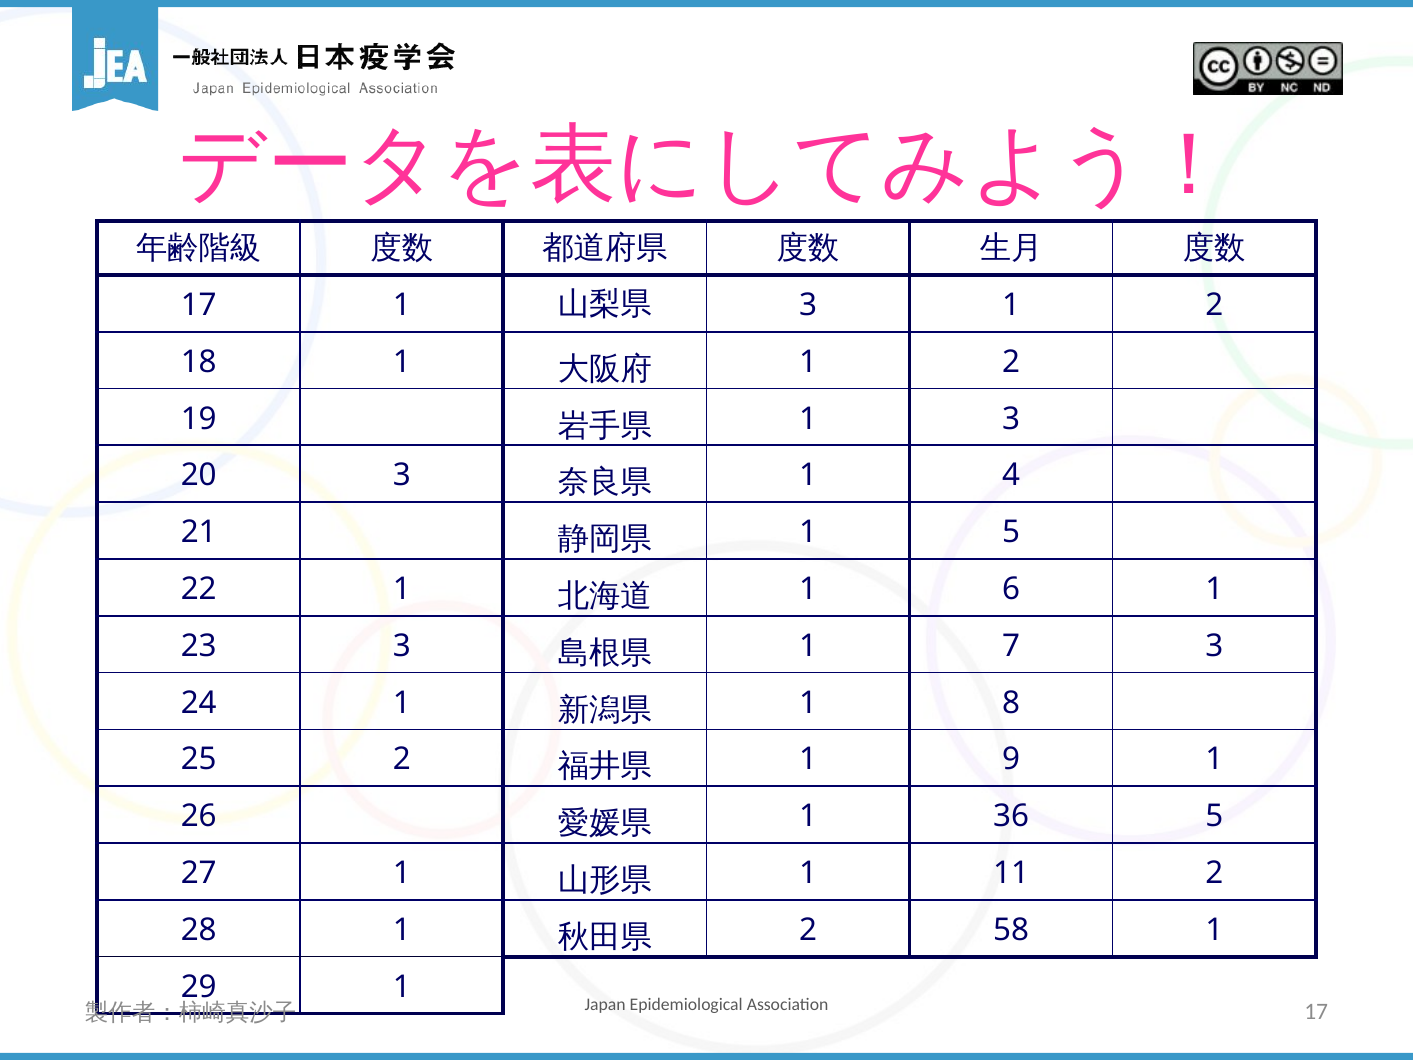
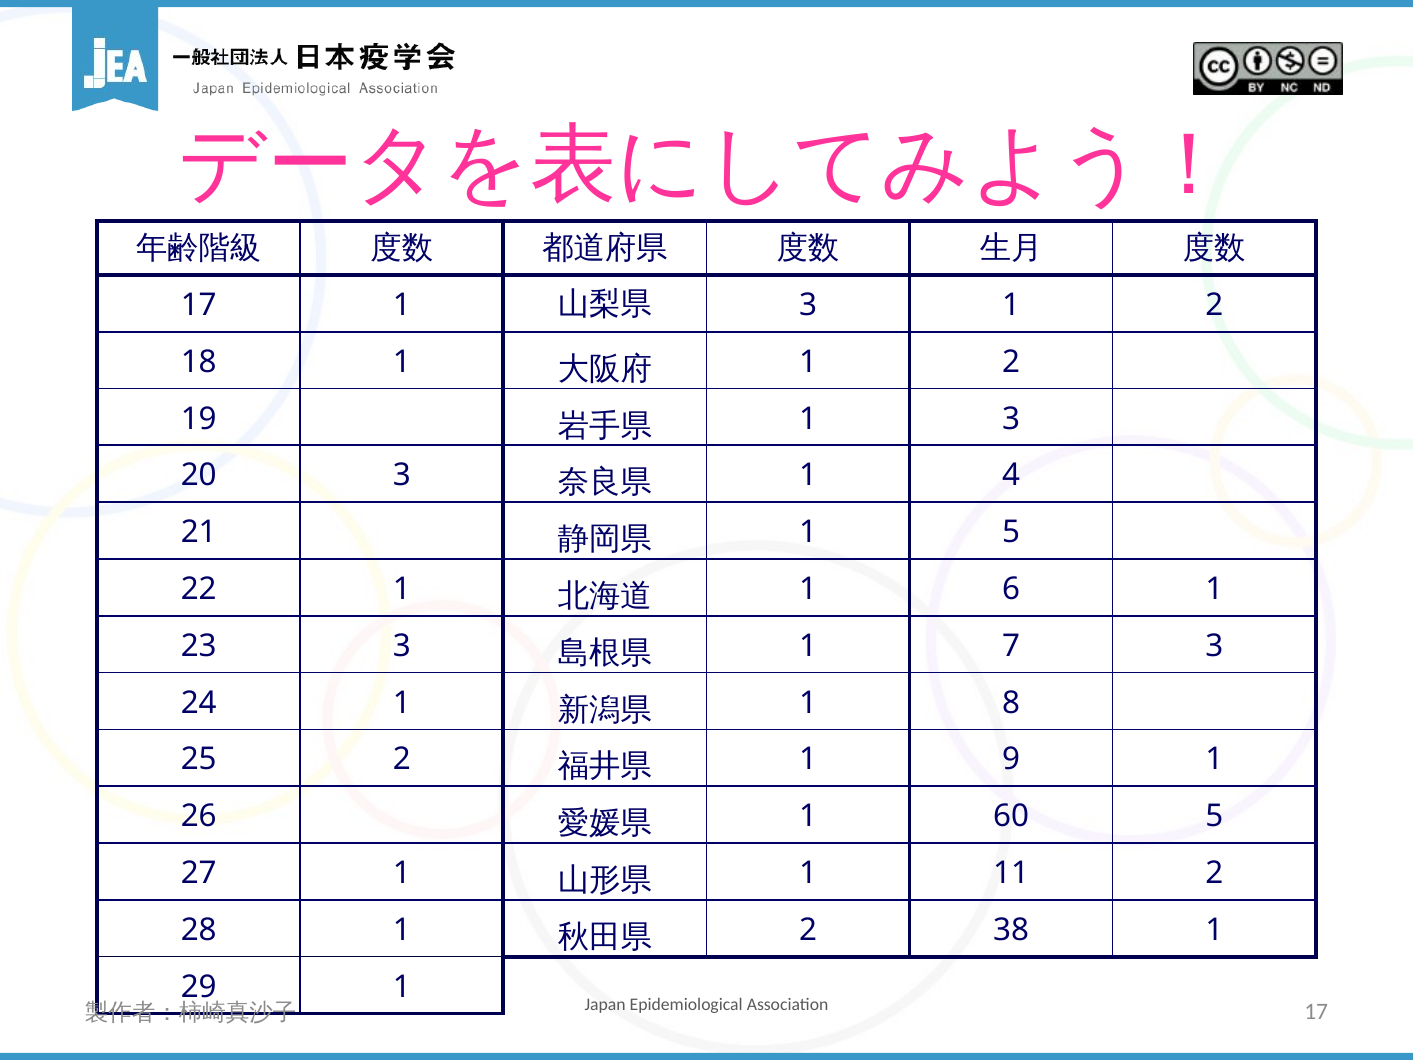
36: 36 -> 60 (1011, 816)
58: 58 -> 38 (1011, 930)
